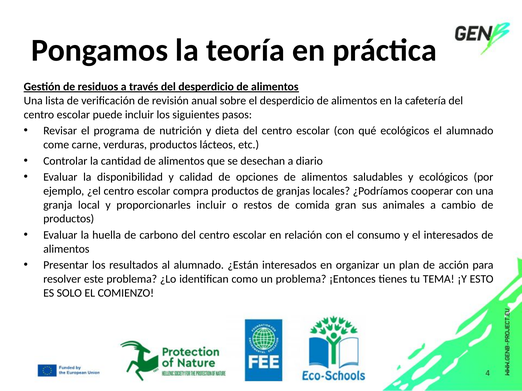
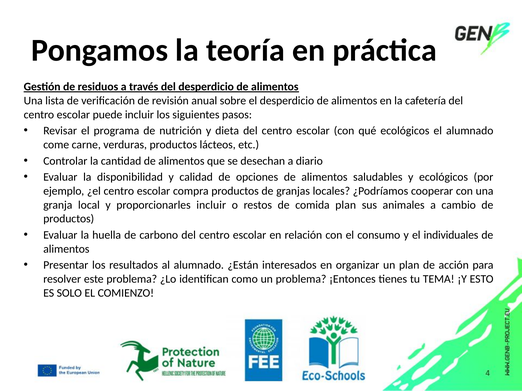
comida gran: gran -> plan (346, 205)
el interesados: interesados -> individuales (451, 235)
